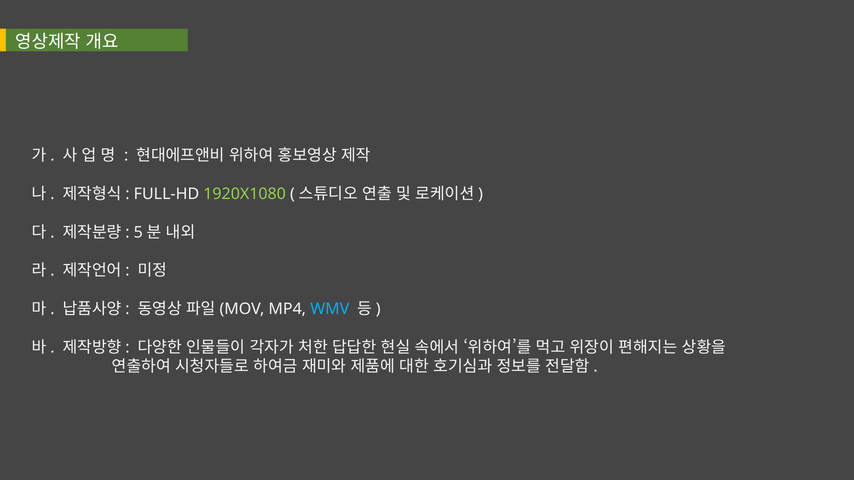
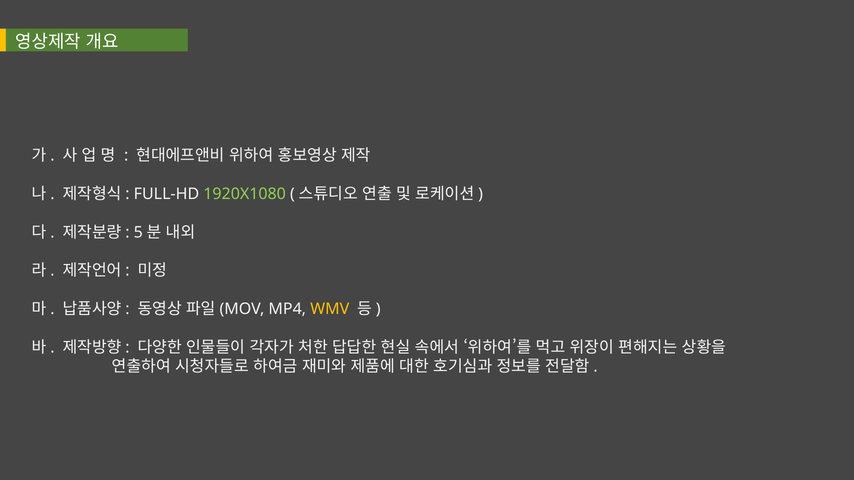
WMV colour: light blue -> yellow (330, 309)
